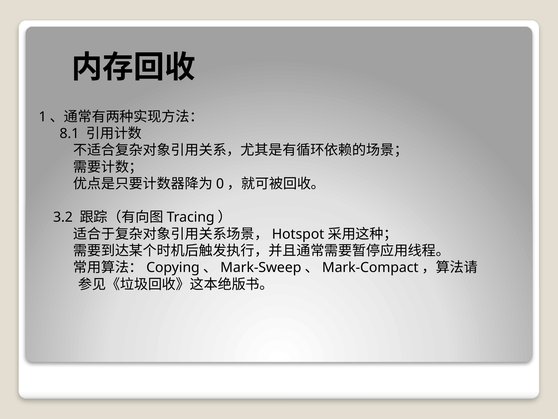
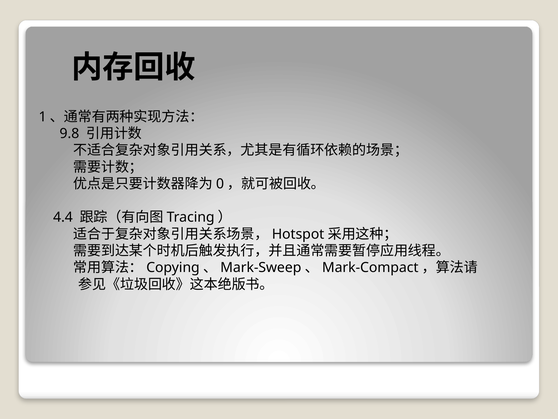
8.1: 8.1 -> 9.8 (69, 133)
3.2: 3.2 -> 4.4 (63, 217)
